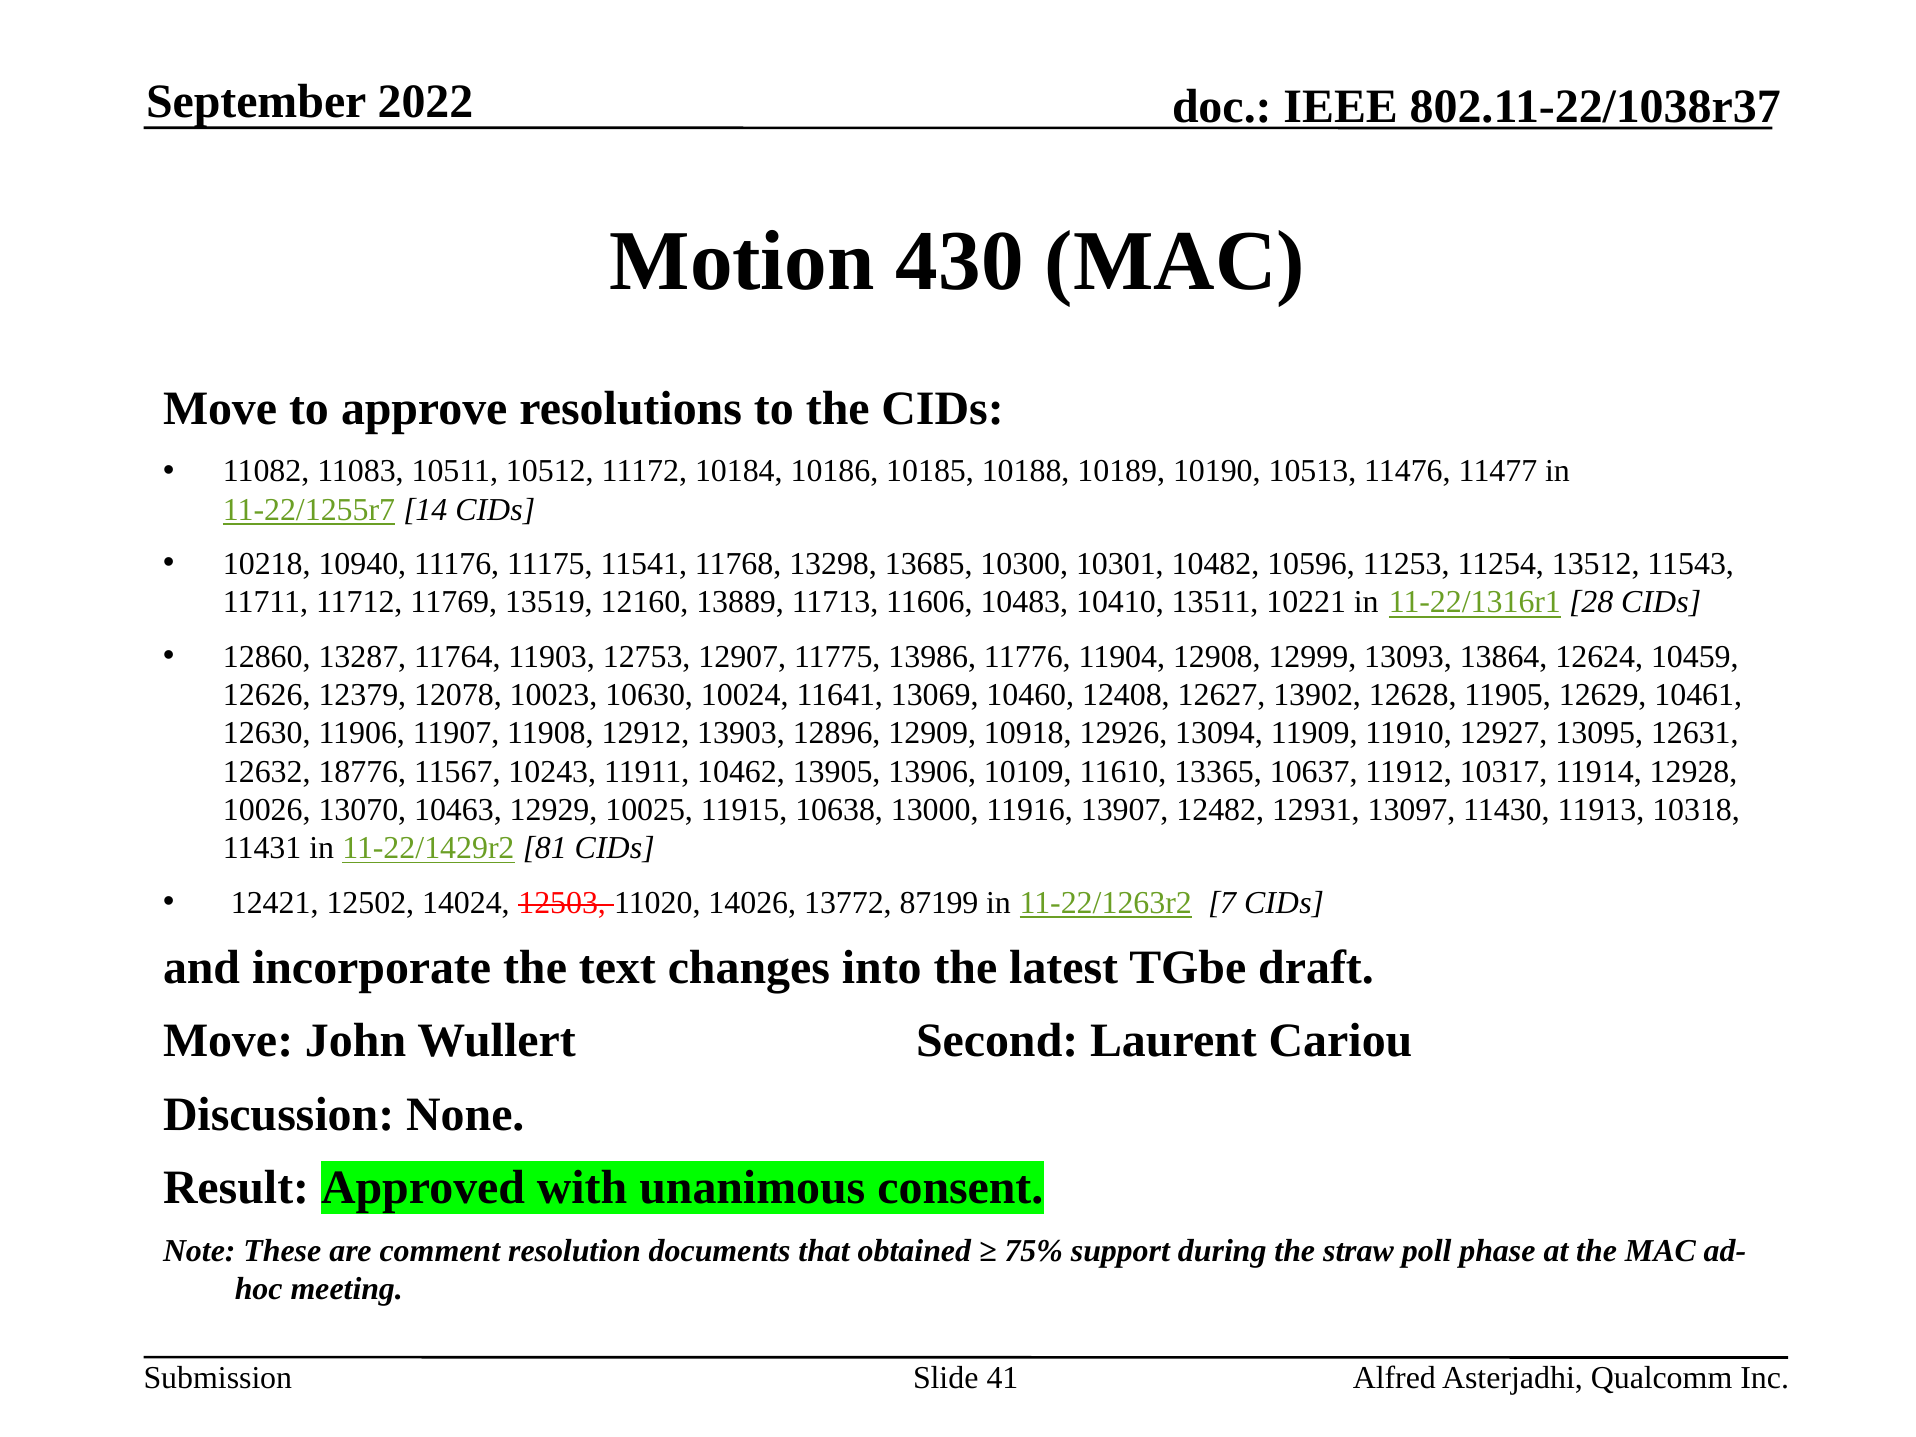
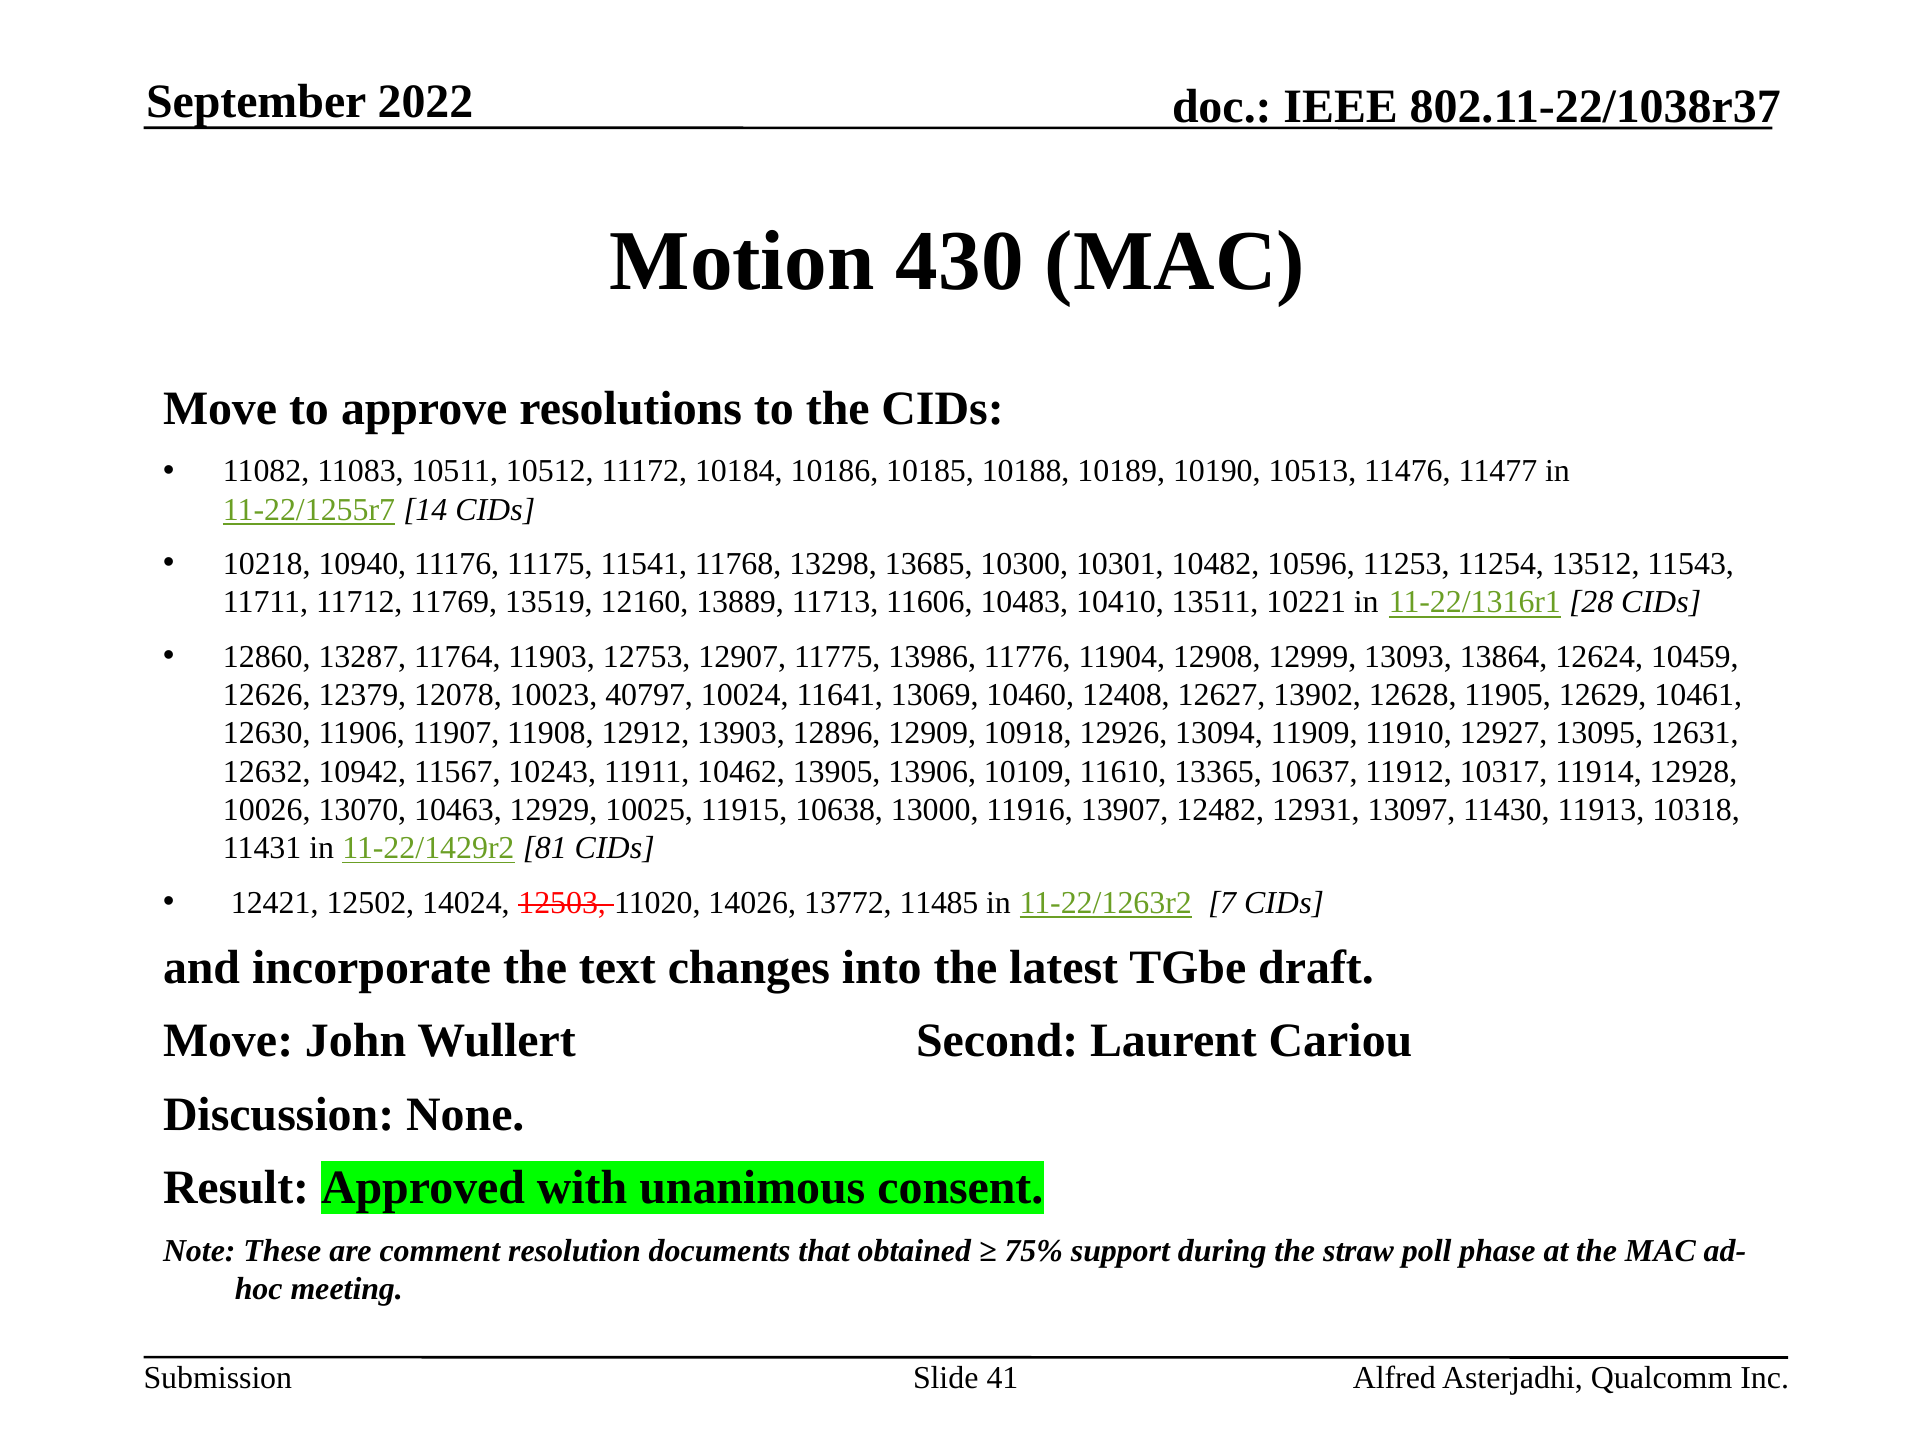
10630: 10630 -> 40797 (649, 695)
18776: 18776 -> 10942 (362, 772)
87199: 87199 -> 11485 (939, 903)
